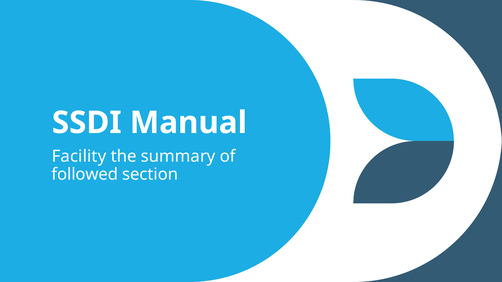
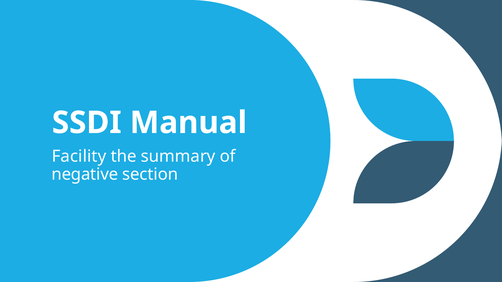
followed: followed -> negative (85, 175)
